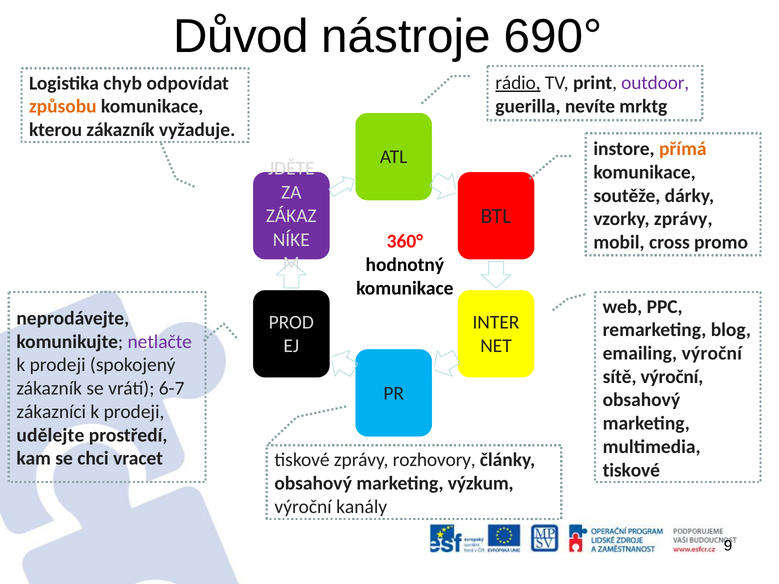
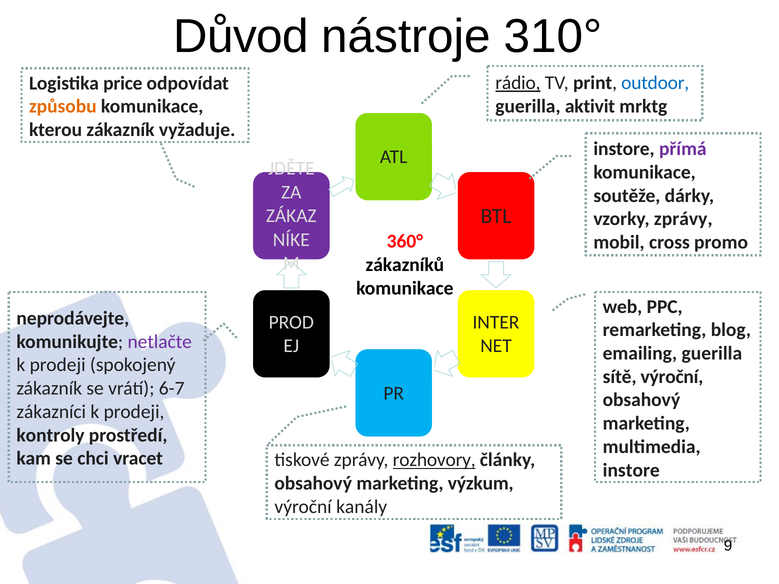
690°: 690° -> 310° (553, 37)
outdoor colour: purple -> blue (655, 83)
chyb: chyb -> price (123, 83)
nevíte: nevíte -> aktivit (590, 106)
přímá colour: orange -> purple (683, 149)
hodnotný: hodnotný -> zákazníků (405, 265)
emailing výroční: výroční -> guerilla (712, 353)
udělejte: udělejte -> kontroly (50, 435)
rozhovory underline: none -> present (434, 460)
tiskové: tiskové -> instore (631, 470)
